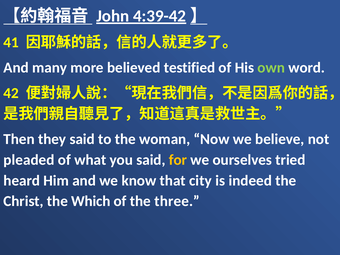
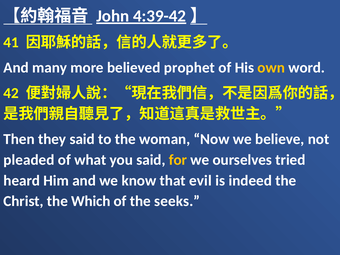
testified: testified -> prophet (189, 68)
own colour: light green -> yellow (271, 68)
city: city -> evil (200, 181)
three: three -> seeks (177, 201)
